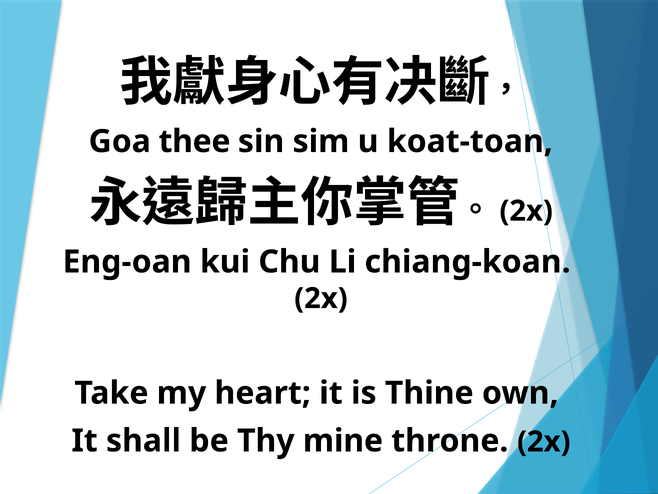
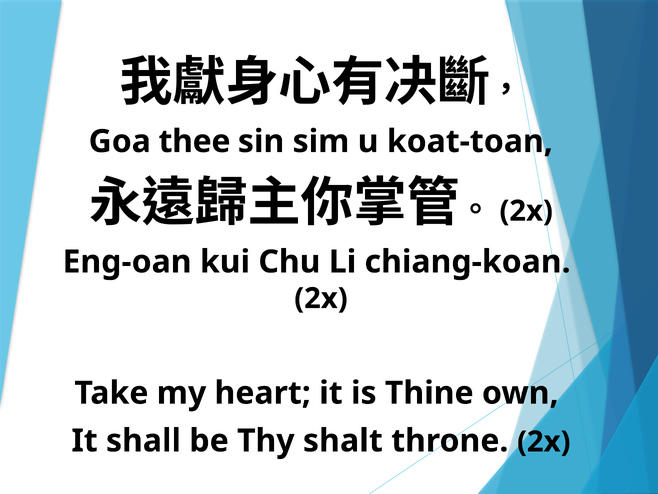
mine: mine -> shalt (343, 440)
